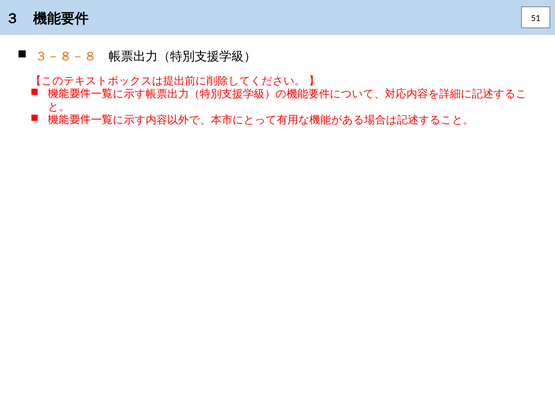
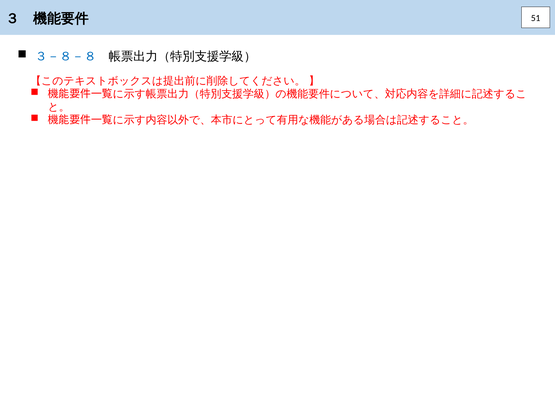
３－８－８ colour: orange -> blue (66, 57)
